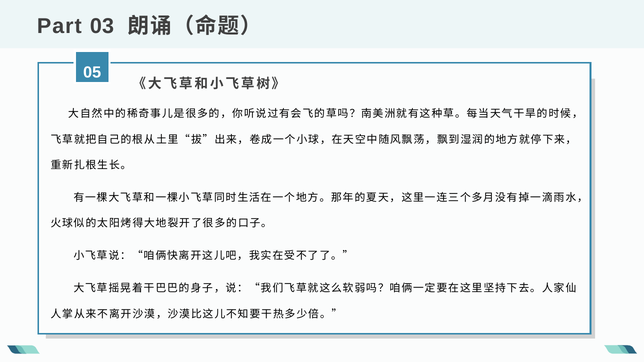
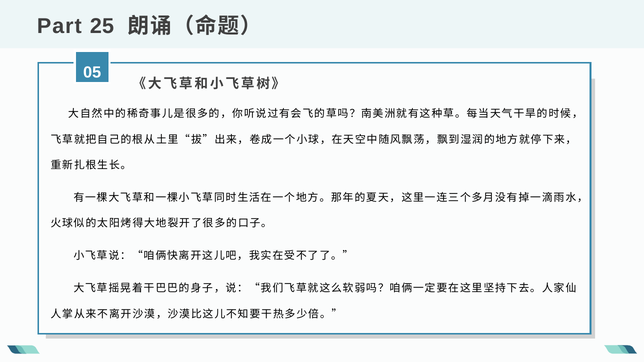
03: 03 -> 25 (102, 26)
